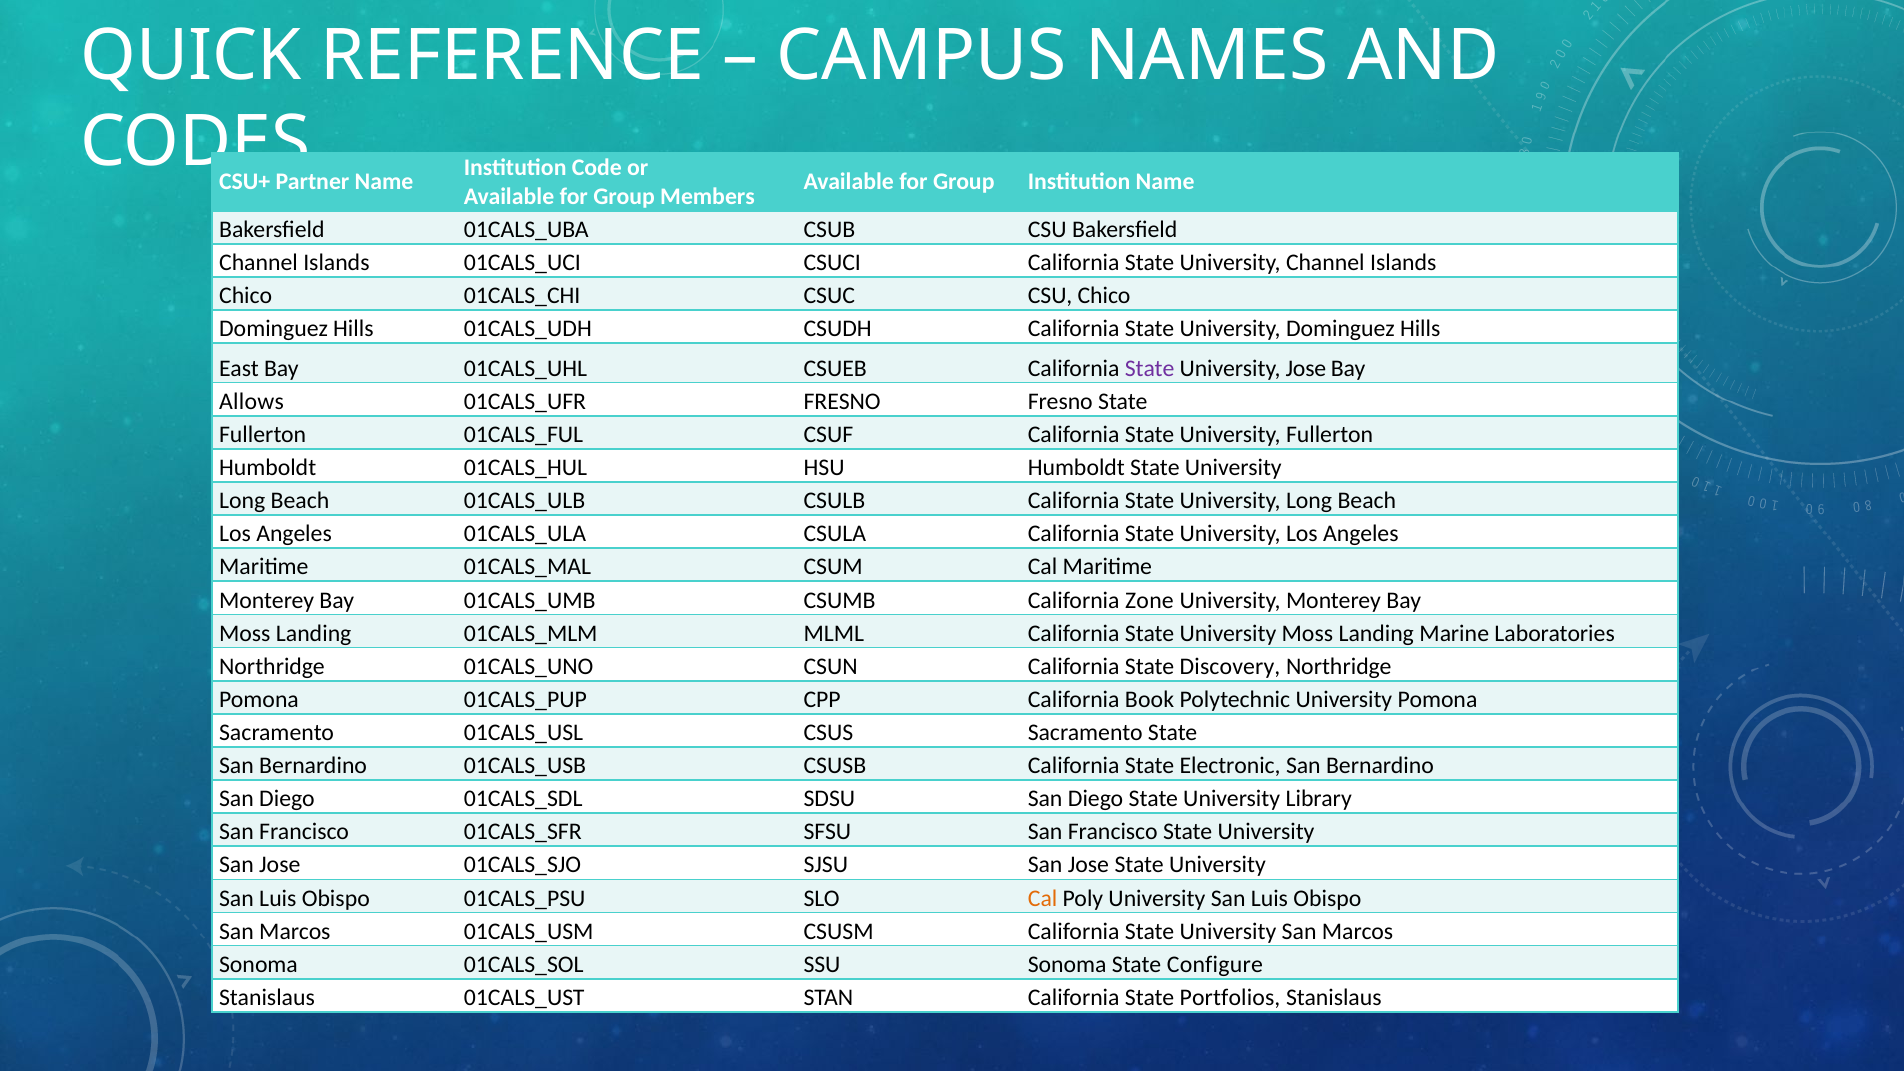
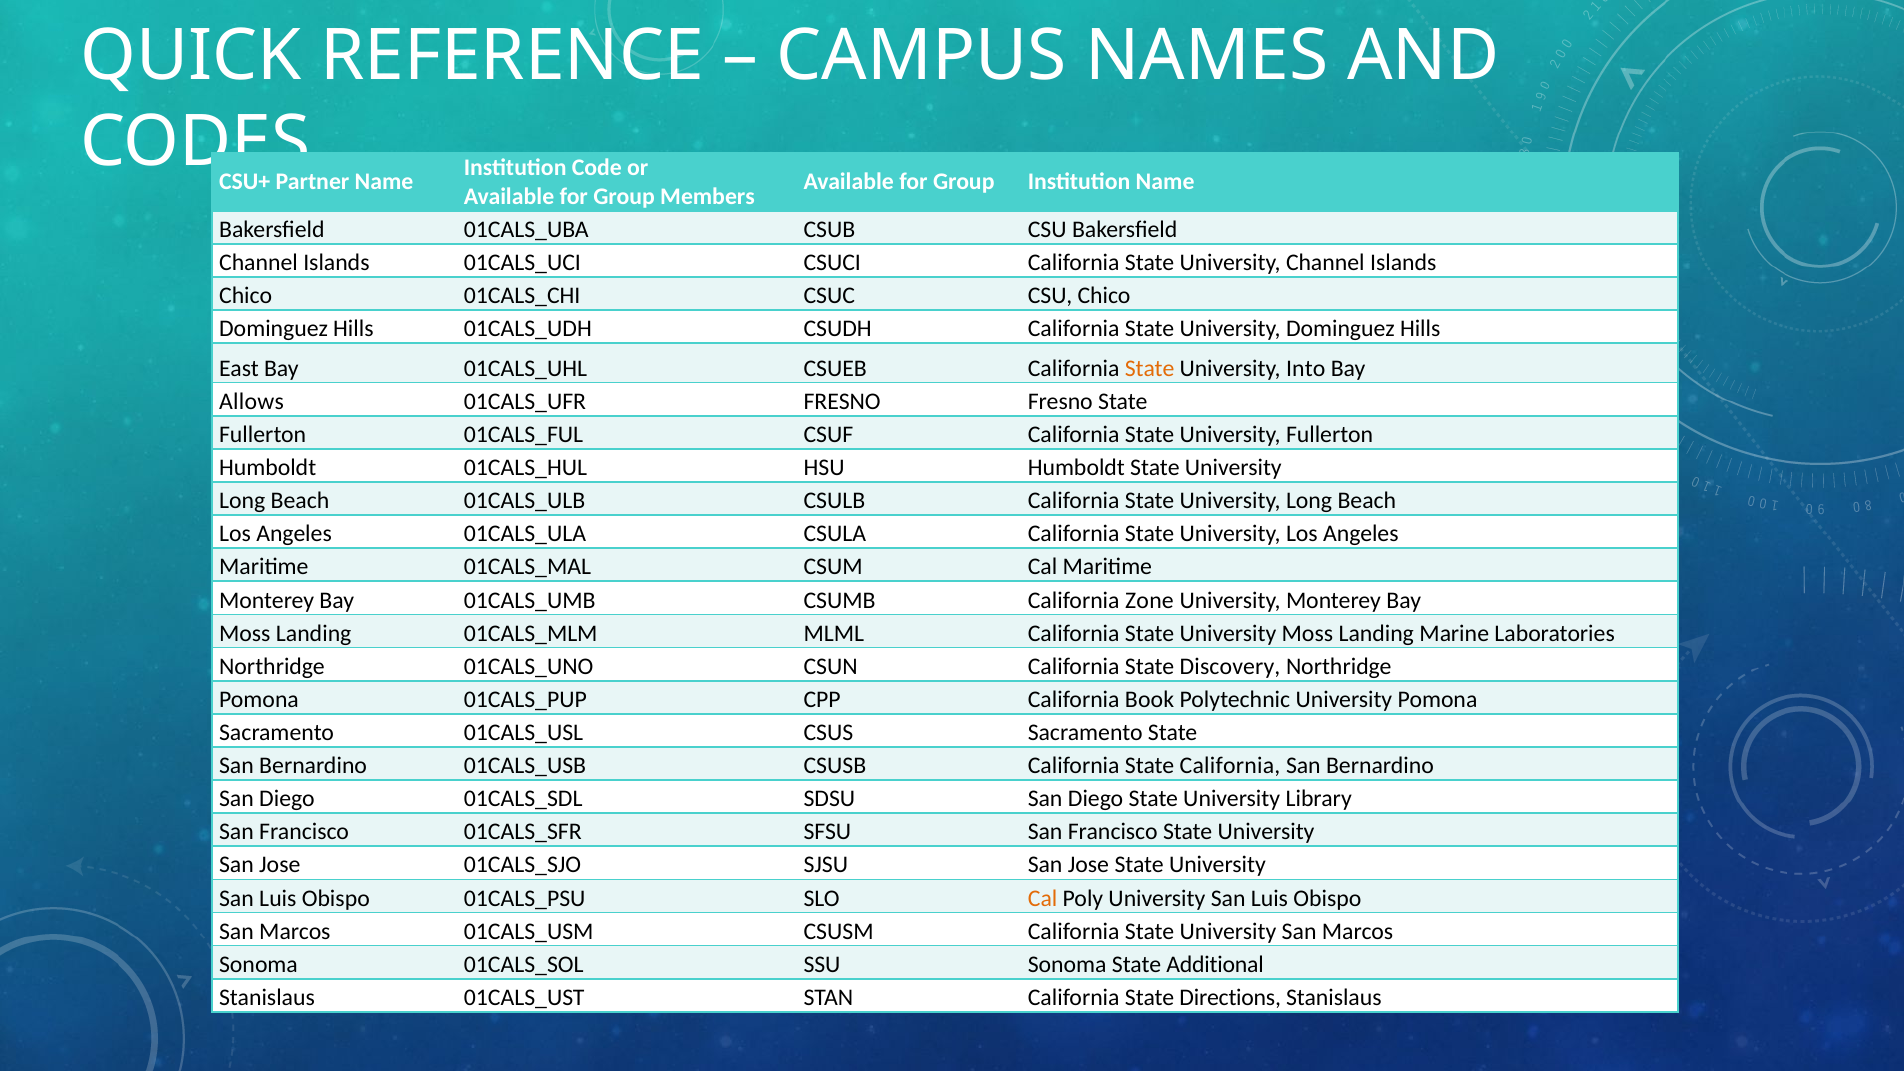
State colour: purple -> orange (1150, 368)
University Jose: Jose -> Into (1306, 368)
State Electronic: Electronic -> California (1230, 766)
Configure: Configure -> Additional (1215, 964)
Portfolios: Portfolios -> Directions (1230, 998)
